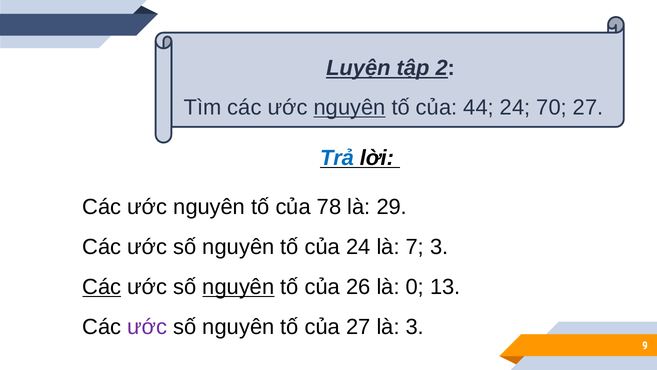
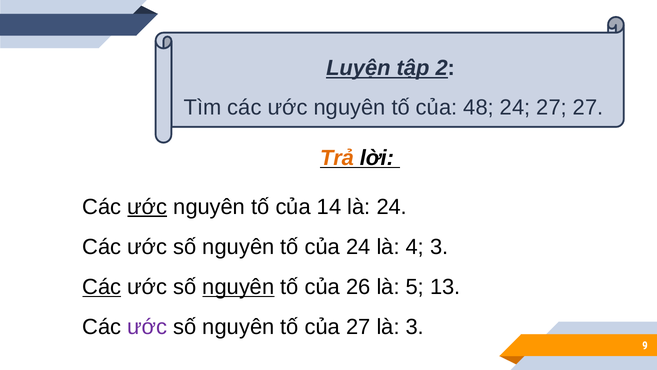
nguyên underline: present -> none (350, 108)
44: 44 -> 48 (479, 108)
24 70: 70 -> 27 (552, 108)
Trả colour: blue -> orange (337, 158)
ước underline: none -> present (147, 207)
78: 78 -> 14 (329, 207)
là 29: 29 -> 24 (392, 207)
7: 7 -> 4 (415, 247)
0: 0 -> 5 (415, 287)
